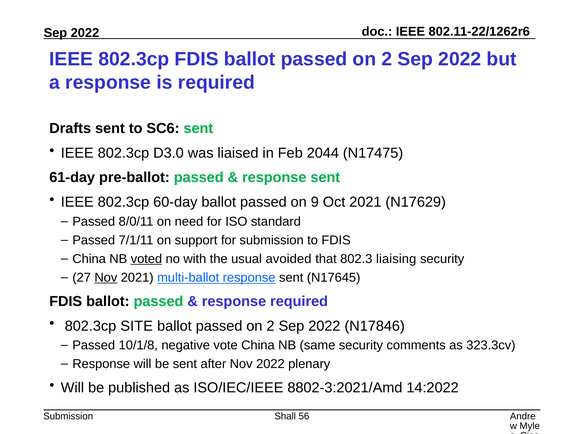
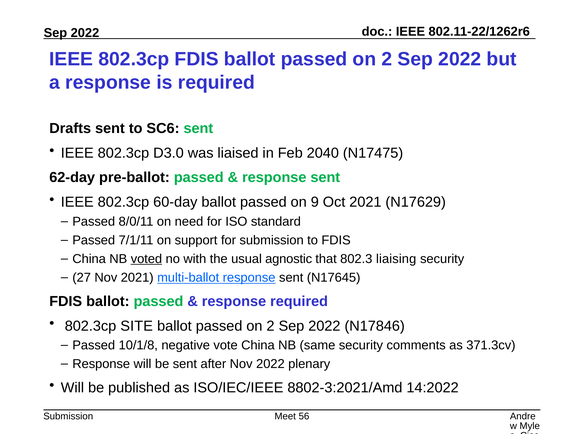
2044: 2044 -> 2040 (323, 153)
61-day: 61-day -> 62-day (72, 178)
avoided: avoided -> agnostic (289, 259)
Nov underline: present -> none (106, 278)
323.3cv: 323.3cv -> 371.3cv (491, 346)
Shall: Shall -> Meet (285, 416)
